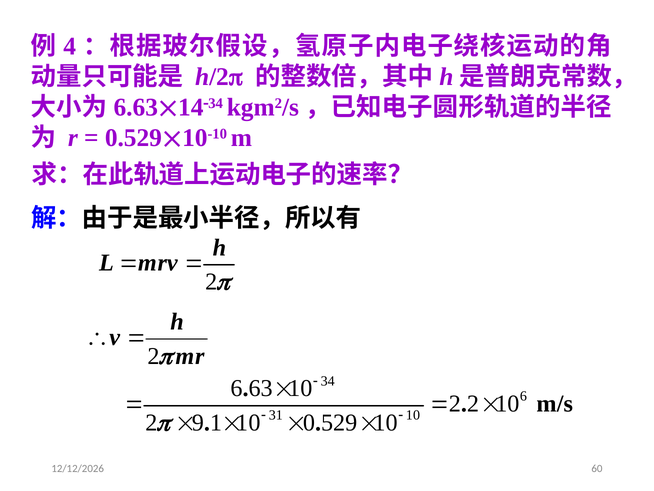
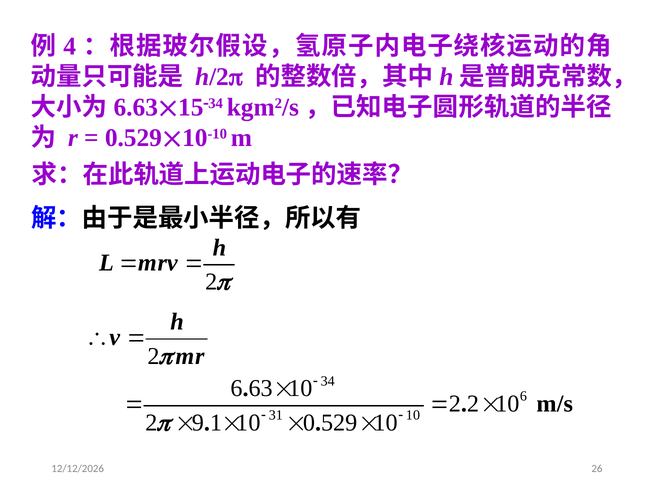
14: 14 -> 15 (191, 107)
60: 60 -> 26 (597, 468)
